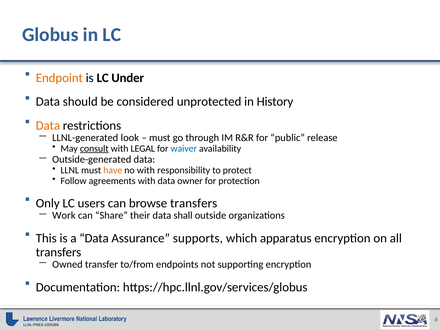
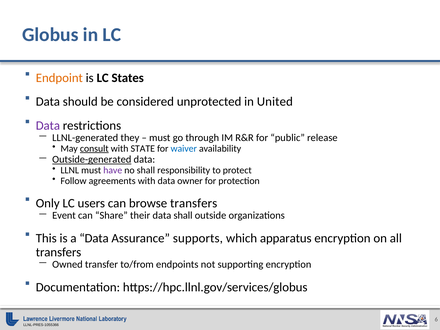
Under: Under -> States (128, 78)
History: History -> United (275, 102)
Data colour: orange -> purple (48, 125)
look: look -> they (130, 138)
LEGAL: LEGAL -> STATE (143, 148)
Outside-generated underline: none -> present (92, 159)
have colour: orange -> purple (113, 170)
no with: with -> shall (146, 170)
Work: Work -> Event (64, 216)
